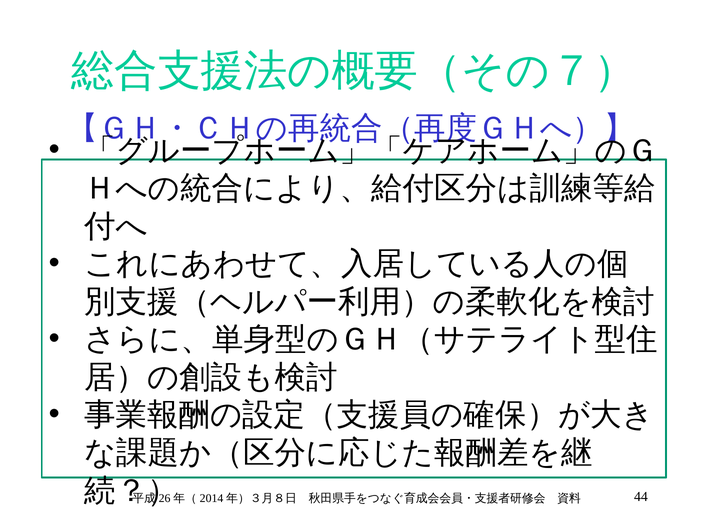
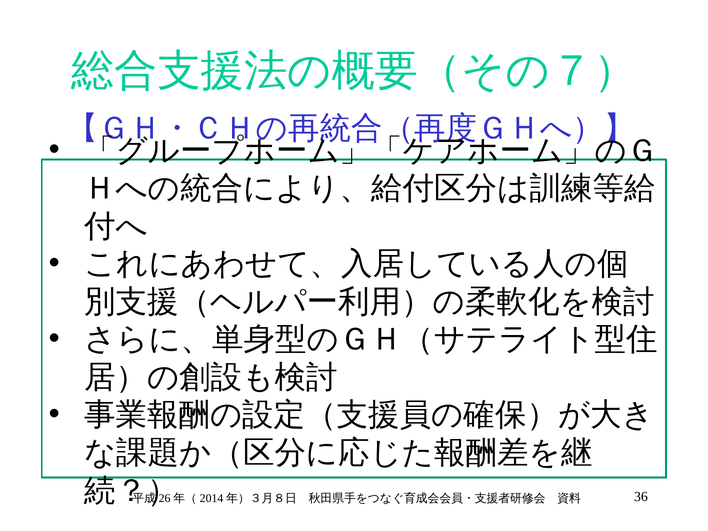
44: 44 -> 36 (641, 497)
